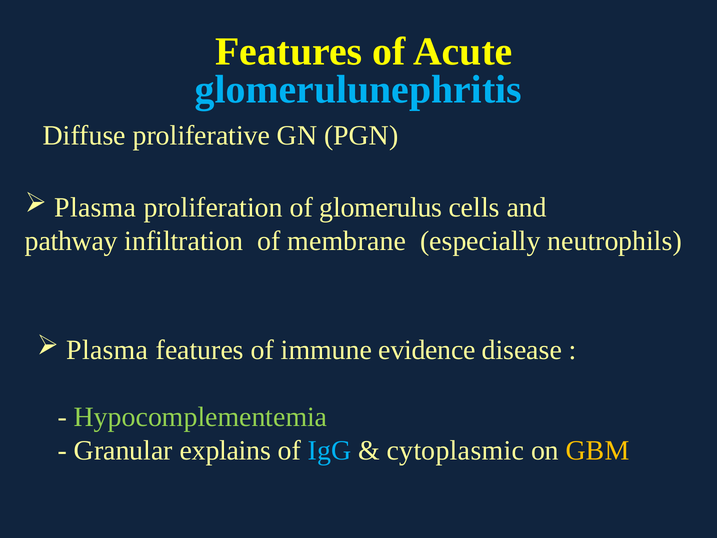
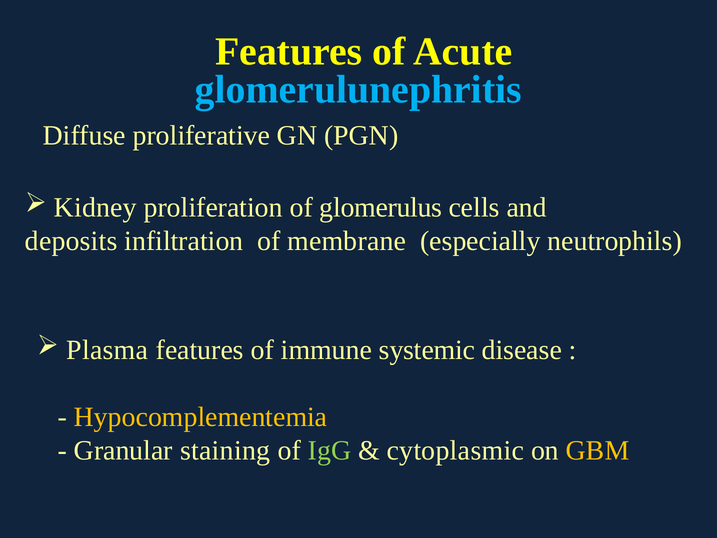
Plasma: Plasma -> Kidney (95, 207)
pathway: pathway -> deposits (71, 241)
evidence: evidence -> systemic (427, 350)
Hypocomplementemia colour: light green -> yellow (201, 417)
explains: explains -> staining (225, 450)
IgG colour: light blue -> light green (330, 450)
